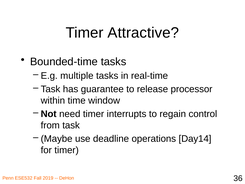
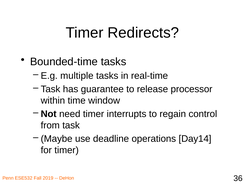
Attractive: Attractive -> Redirects (143, 33)
